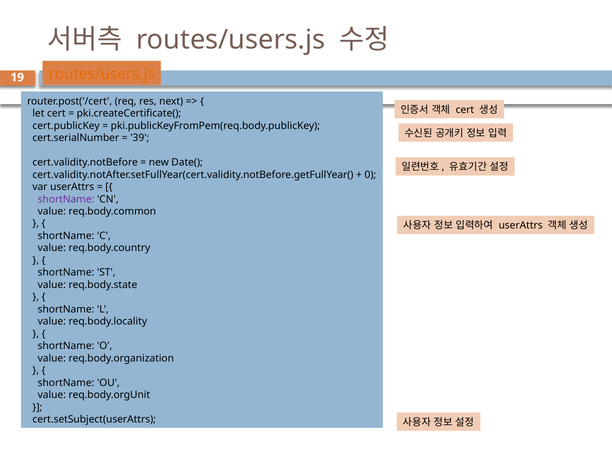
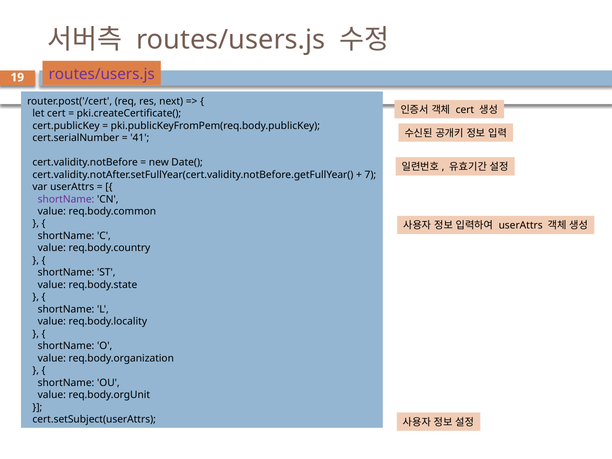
routes/users.js colour: orange -> purple (102, 74)
39: 39 -> 41 (140, 138)
0: 0 -> 7 (370, 175)
